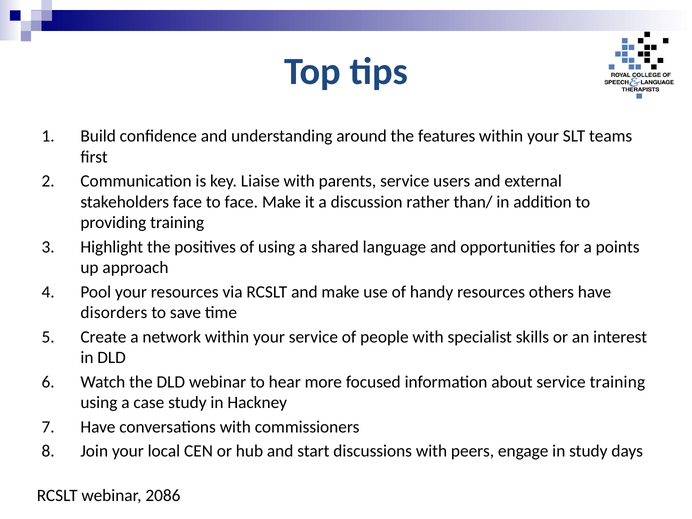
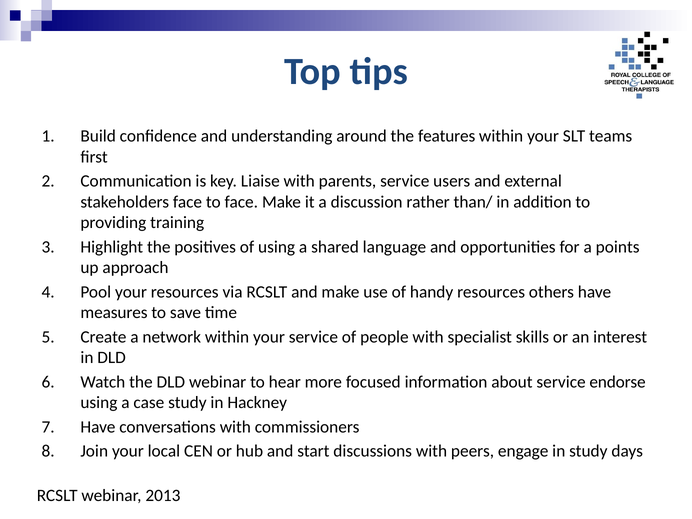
disorders: disorders -> measures (114, 313)
service training: training -> endorse (618, 382)
2086: 2086 -> 2013 (163, 496)
